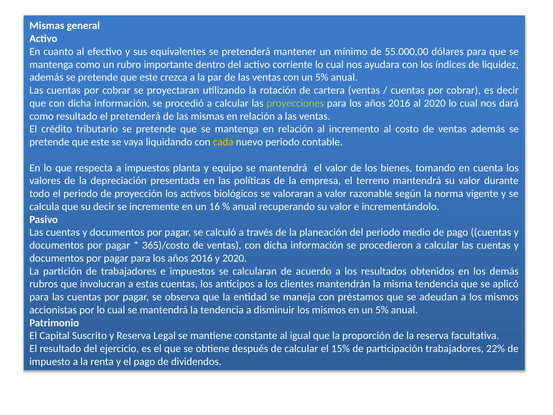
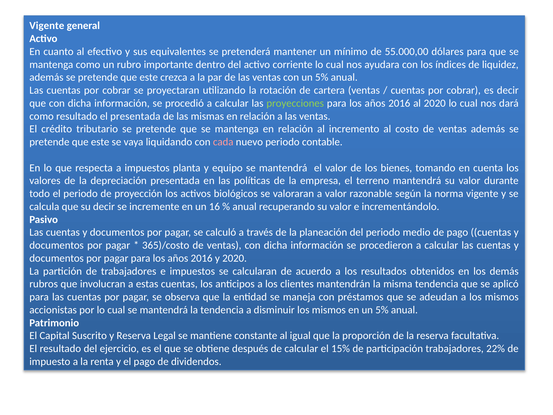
Mismas: Mismas -> Vigente (47, 26)
el pretenderá: pretenderá -> presentada (135, 116)
cada colour: yellow -> pink (223, 142)
